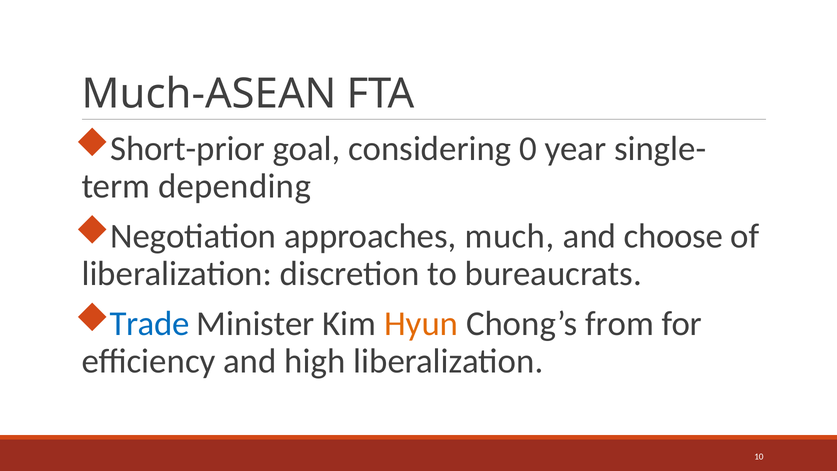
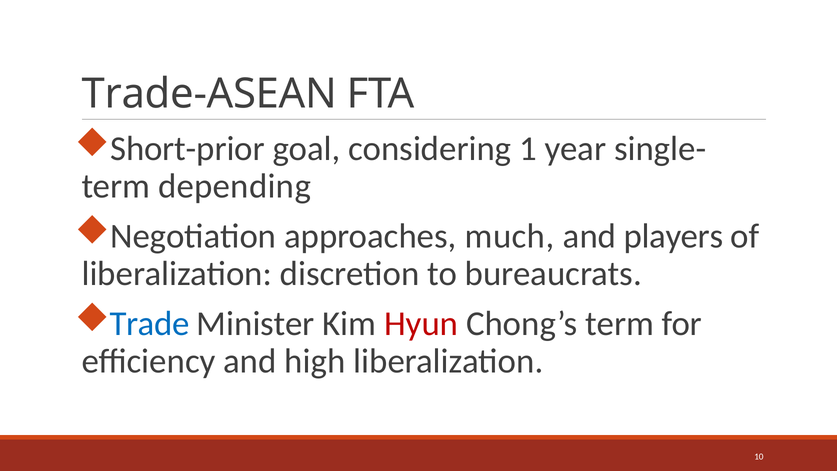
Much-ASEAN: Much-ASEAN -> Trade-ASEAN (209, 94)
0: 0 -> 1 (528, 148)
choose: choose -> players (673, 236)
Hyun colour: orange -> red (421, 323)
Chong’s from: from -> term (620, 323)
